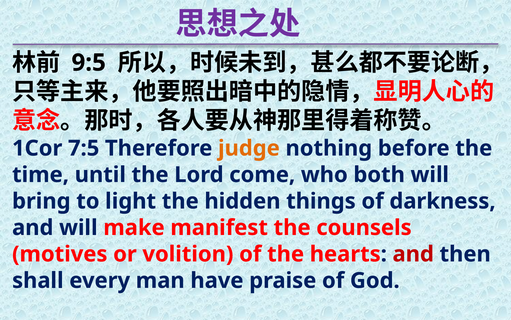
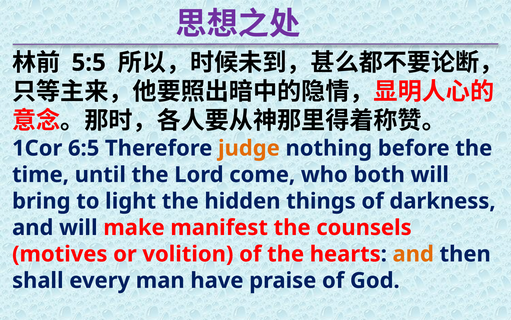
9:5: 9:5 -> 5:5 (89, 63)
7:5: 7:5 -> 6:5 (84, 148)
and colour: red -> orange (413, 254)
